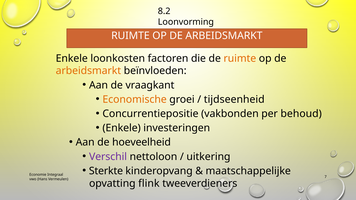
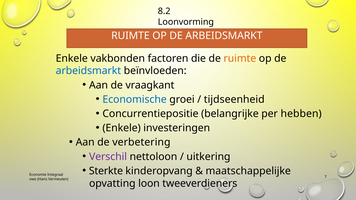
loonkosten: loonkosten -> vakbonden (118, 58)
arbeidsmarkt colour: orange -> blue (88, 71)
Economische colour: orange -> blue (135, 100)
vakbonden: vakbonden -> belangrijke (230, 114)
behoud: behoud -> hebben (301, 114)
hoeveelheid: hoeveelheid -> verbetering (141, 142)
flink: flink -> loon (149, 184)
